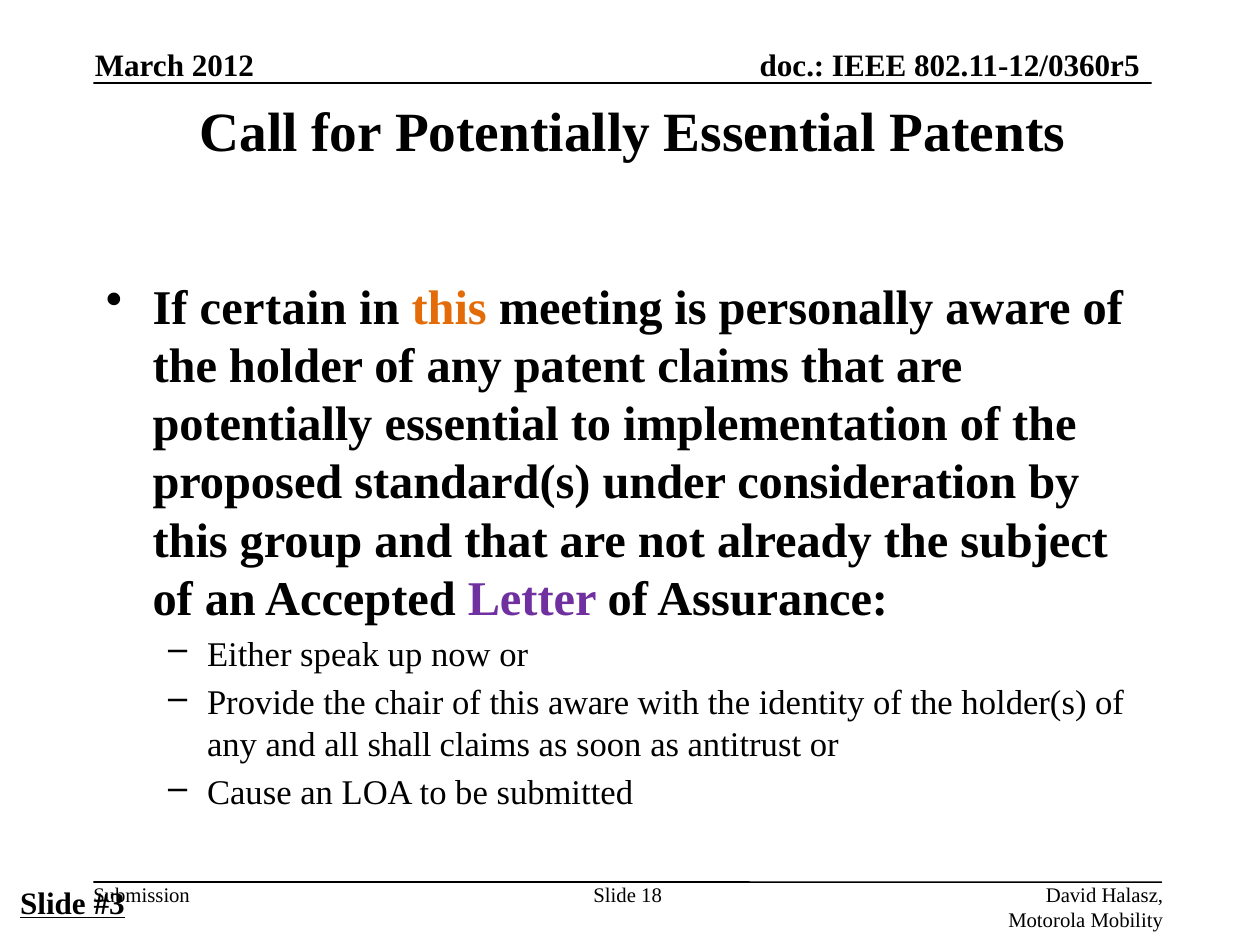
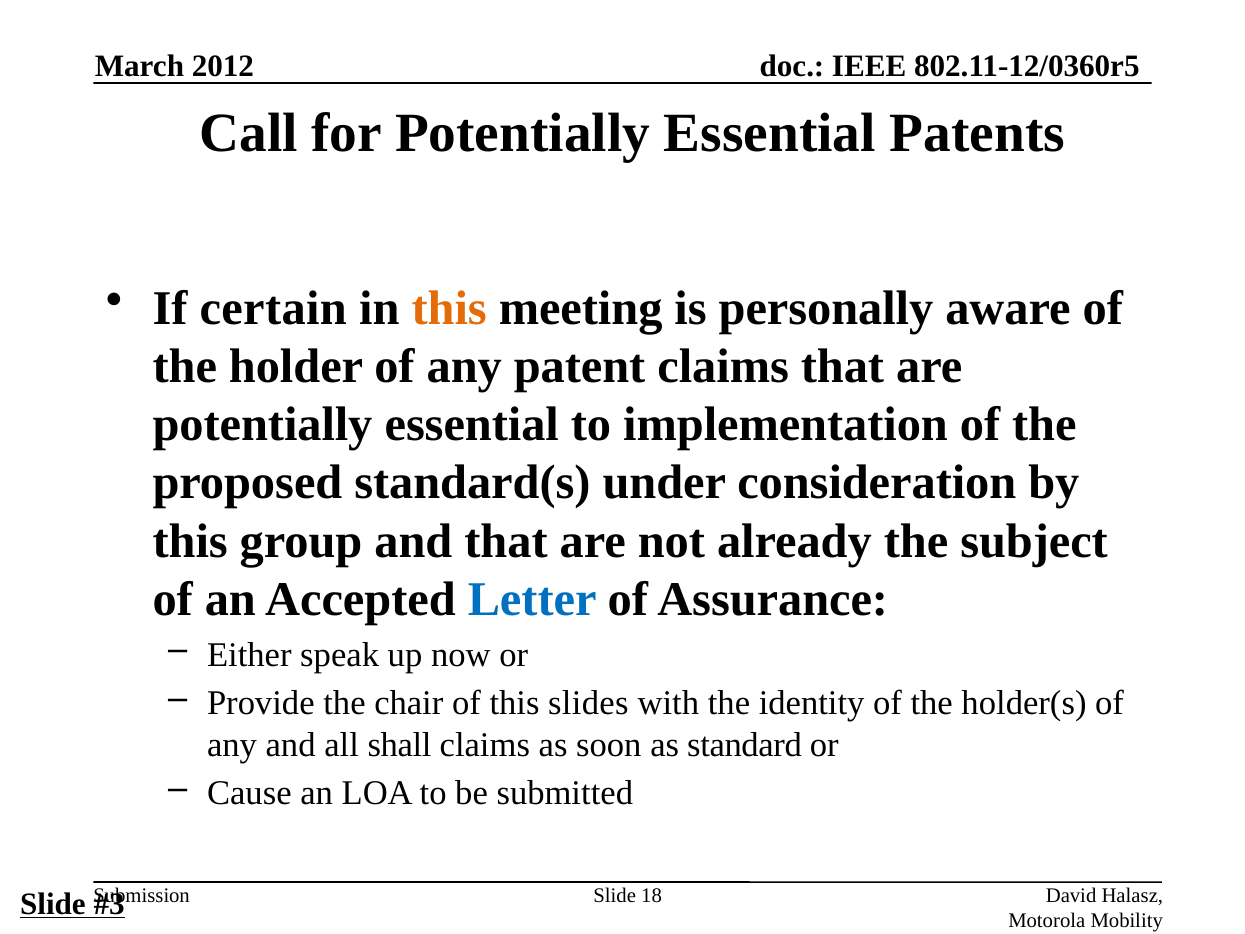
Letter colour: purple -> blue (532, 599)
this aware: aware -> slides (588, 703)
antitrust: antitrust -> standard (745, 745)
